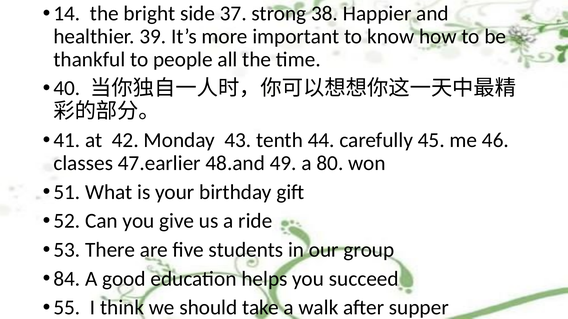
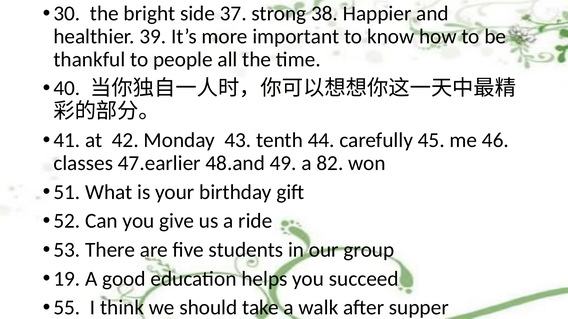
14: 14 -> 30 (67, 13)
80: 80 -> 82 (330, 163)
84: 84 -> 19 (67, 279)
